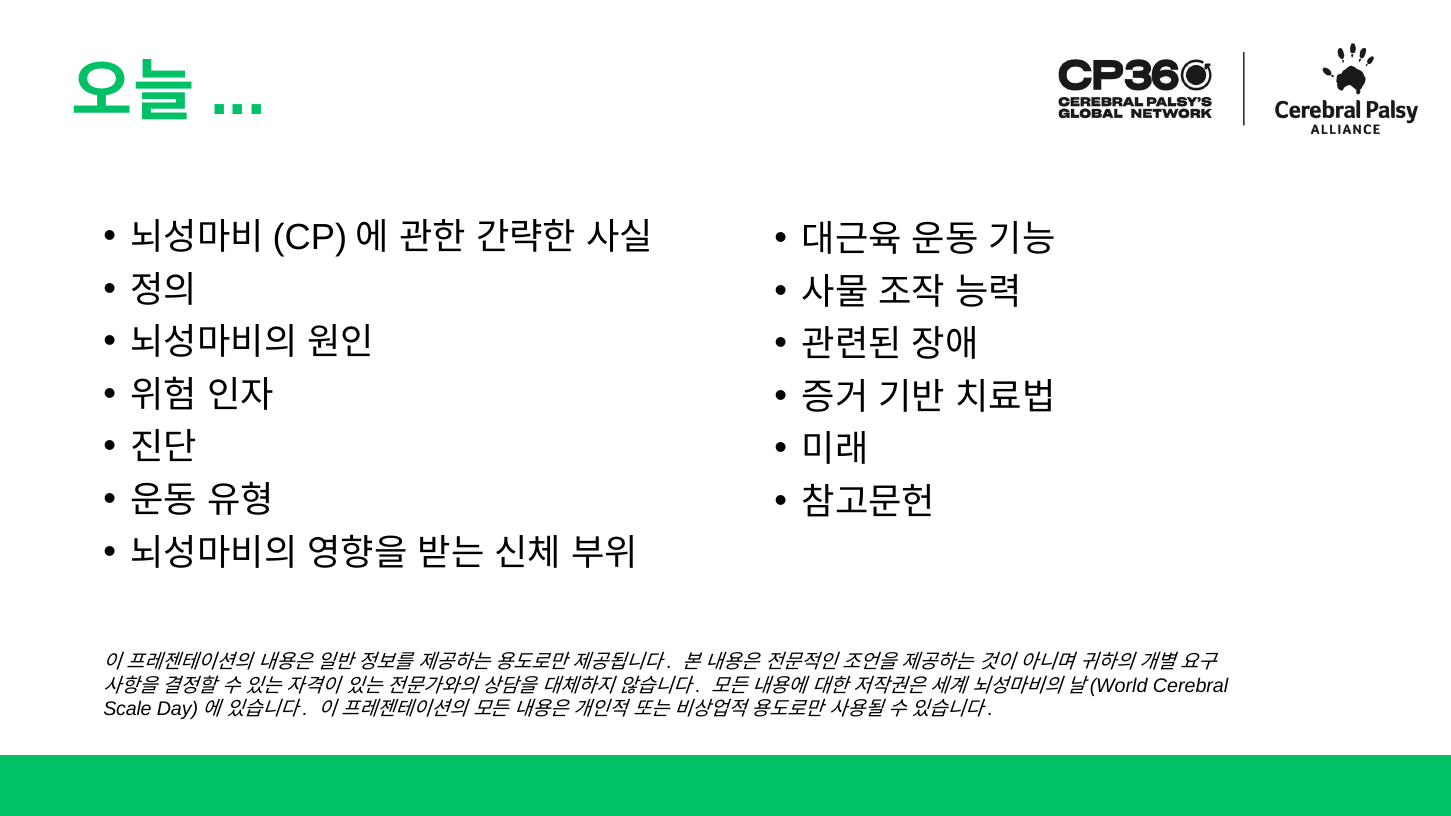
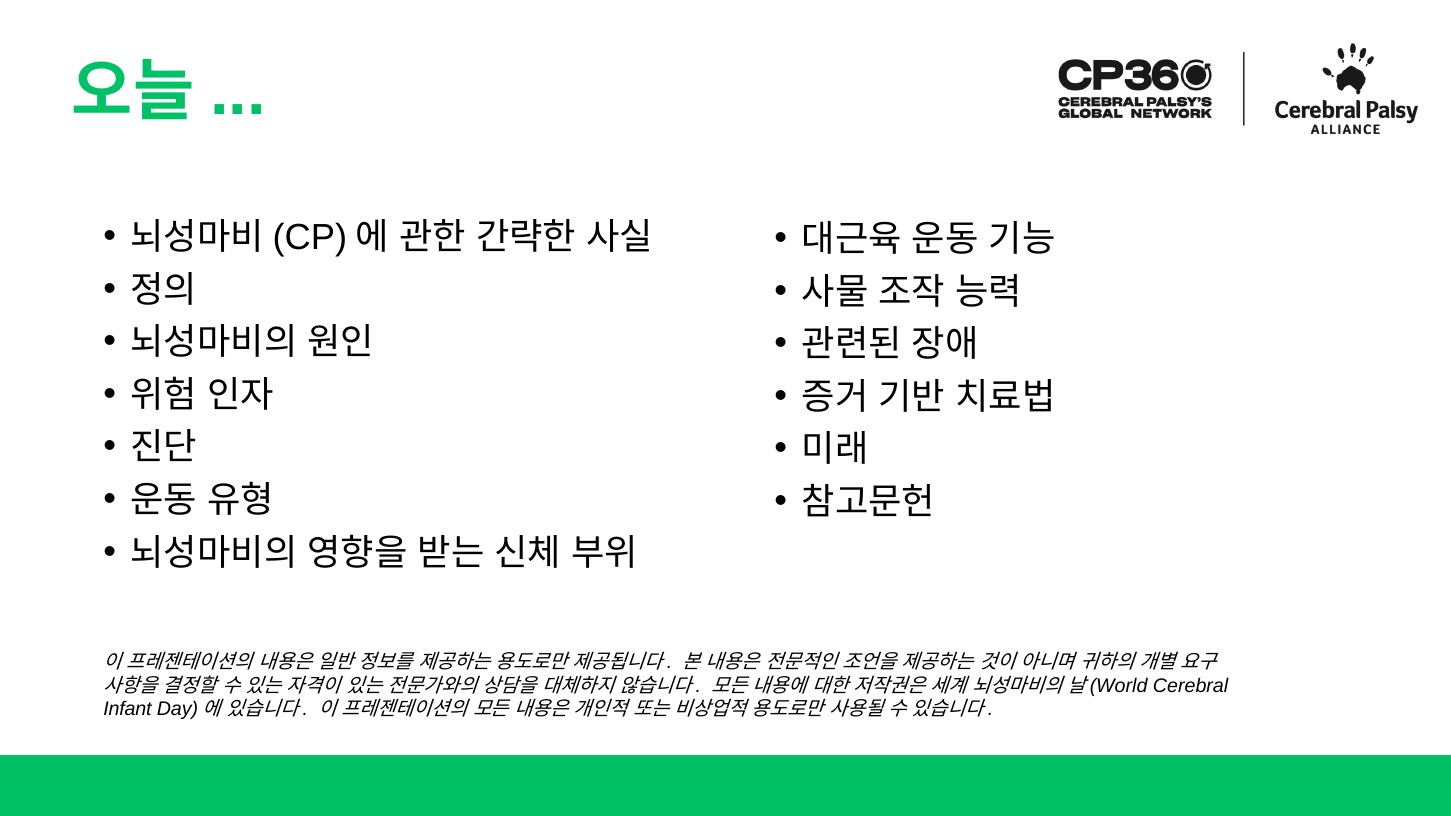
Scale: Scale -> Infant (127, 709)
